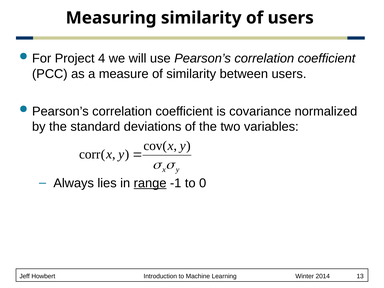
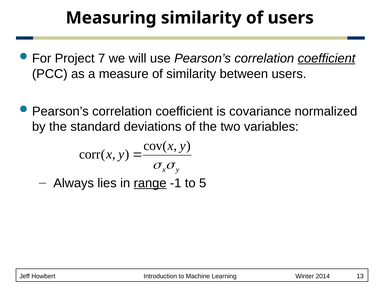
4: 4 -> 7 (102, 58)
coefficient underline: none -> present (327, 58)
0: 0 -> 5 (203, 183)
